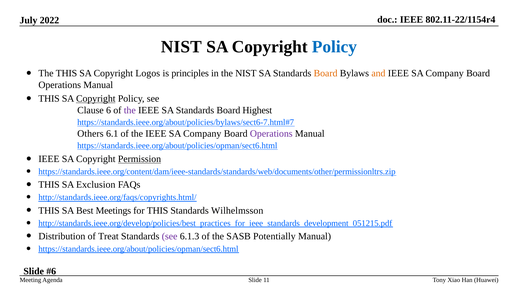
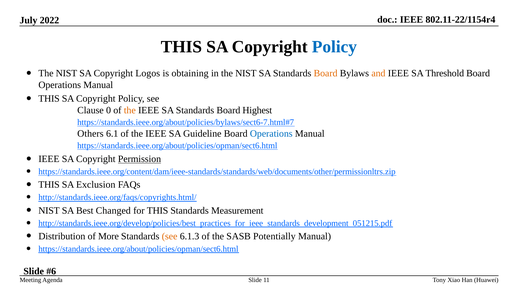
NIST: NIST -> THIS (181, 47)
THIS: THIS -> NIST (66, 73)
principles: principles -> obtaining (190, 73)
Company: Company -> Threshold (445, 73)
Copyright underline: present -> none (96, 98)
6: 6 -> 0 (109, 110)
the colour: purple -> orange (130, 110)
the IEEE SA Company: Company -> Guideline (202, 133)
Operations colour: purple -> blue (271, 133)
THIS: THIS -> NIST (49, 210)
Meetings: Meetings -> Changed (113, 210)
Wilhelmsson: Wilhelmsson -> Measurement (237, 210)
Treat: Treat -> More (108, 236)
see colour: purple -> orange (170, 236)
